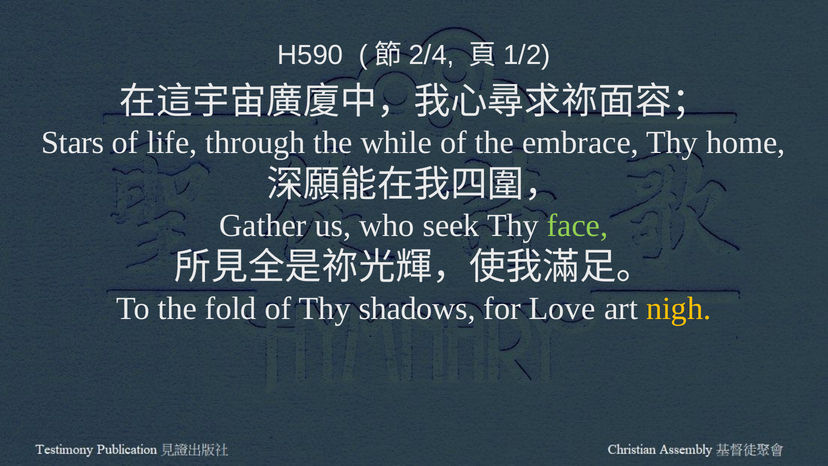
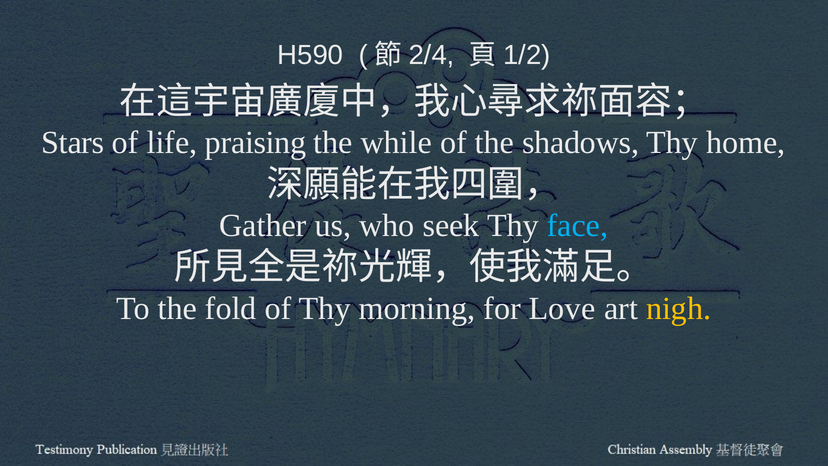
through: through -> praising (256, 143)
embrace: embrace -> shadows (581, 143)
face colour: light green -> light blue (578, 225)
shadows: shadows -> morning (417, 308)
